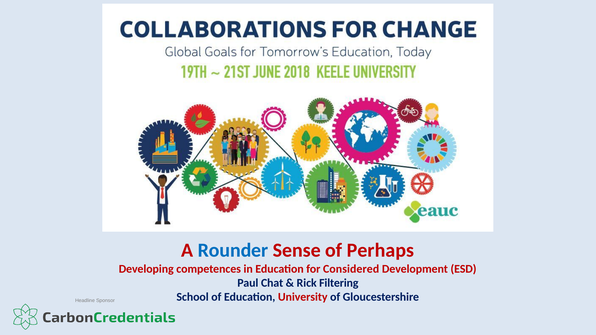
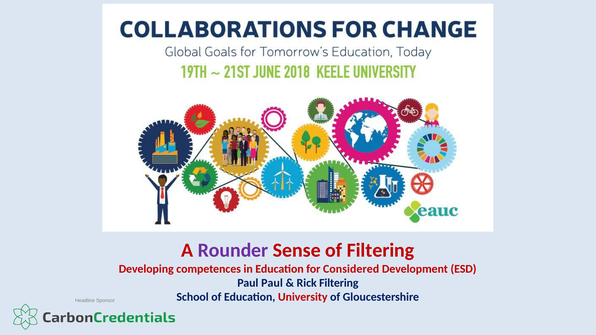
Rounder colour: blue -> purple (233, 251)
of Perhaps: Perhaps -> Filtering (381, 251)
Paul Chat: Chat -> Paul (272, 283)
